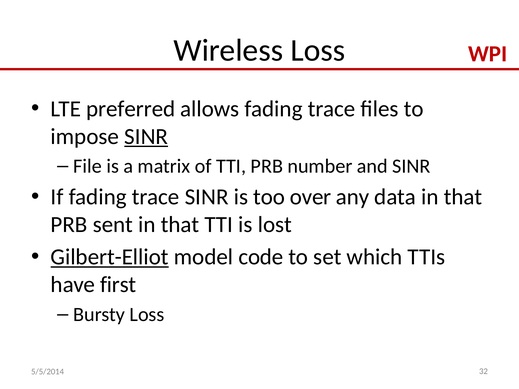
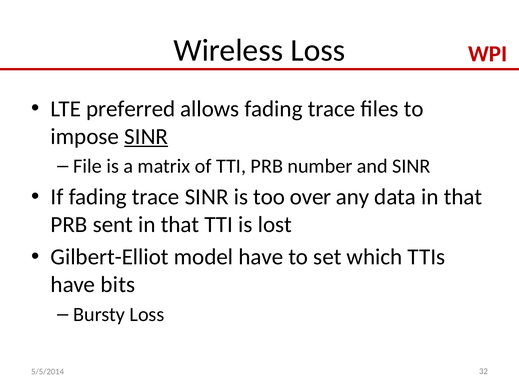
Gilbert-Elliot underline: present -> none (110, 257)
model code: code -> have (261, 257)
first: first -> bits (118, 285)
